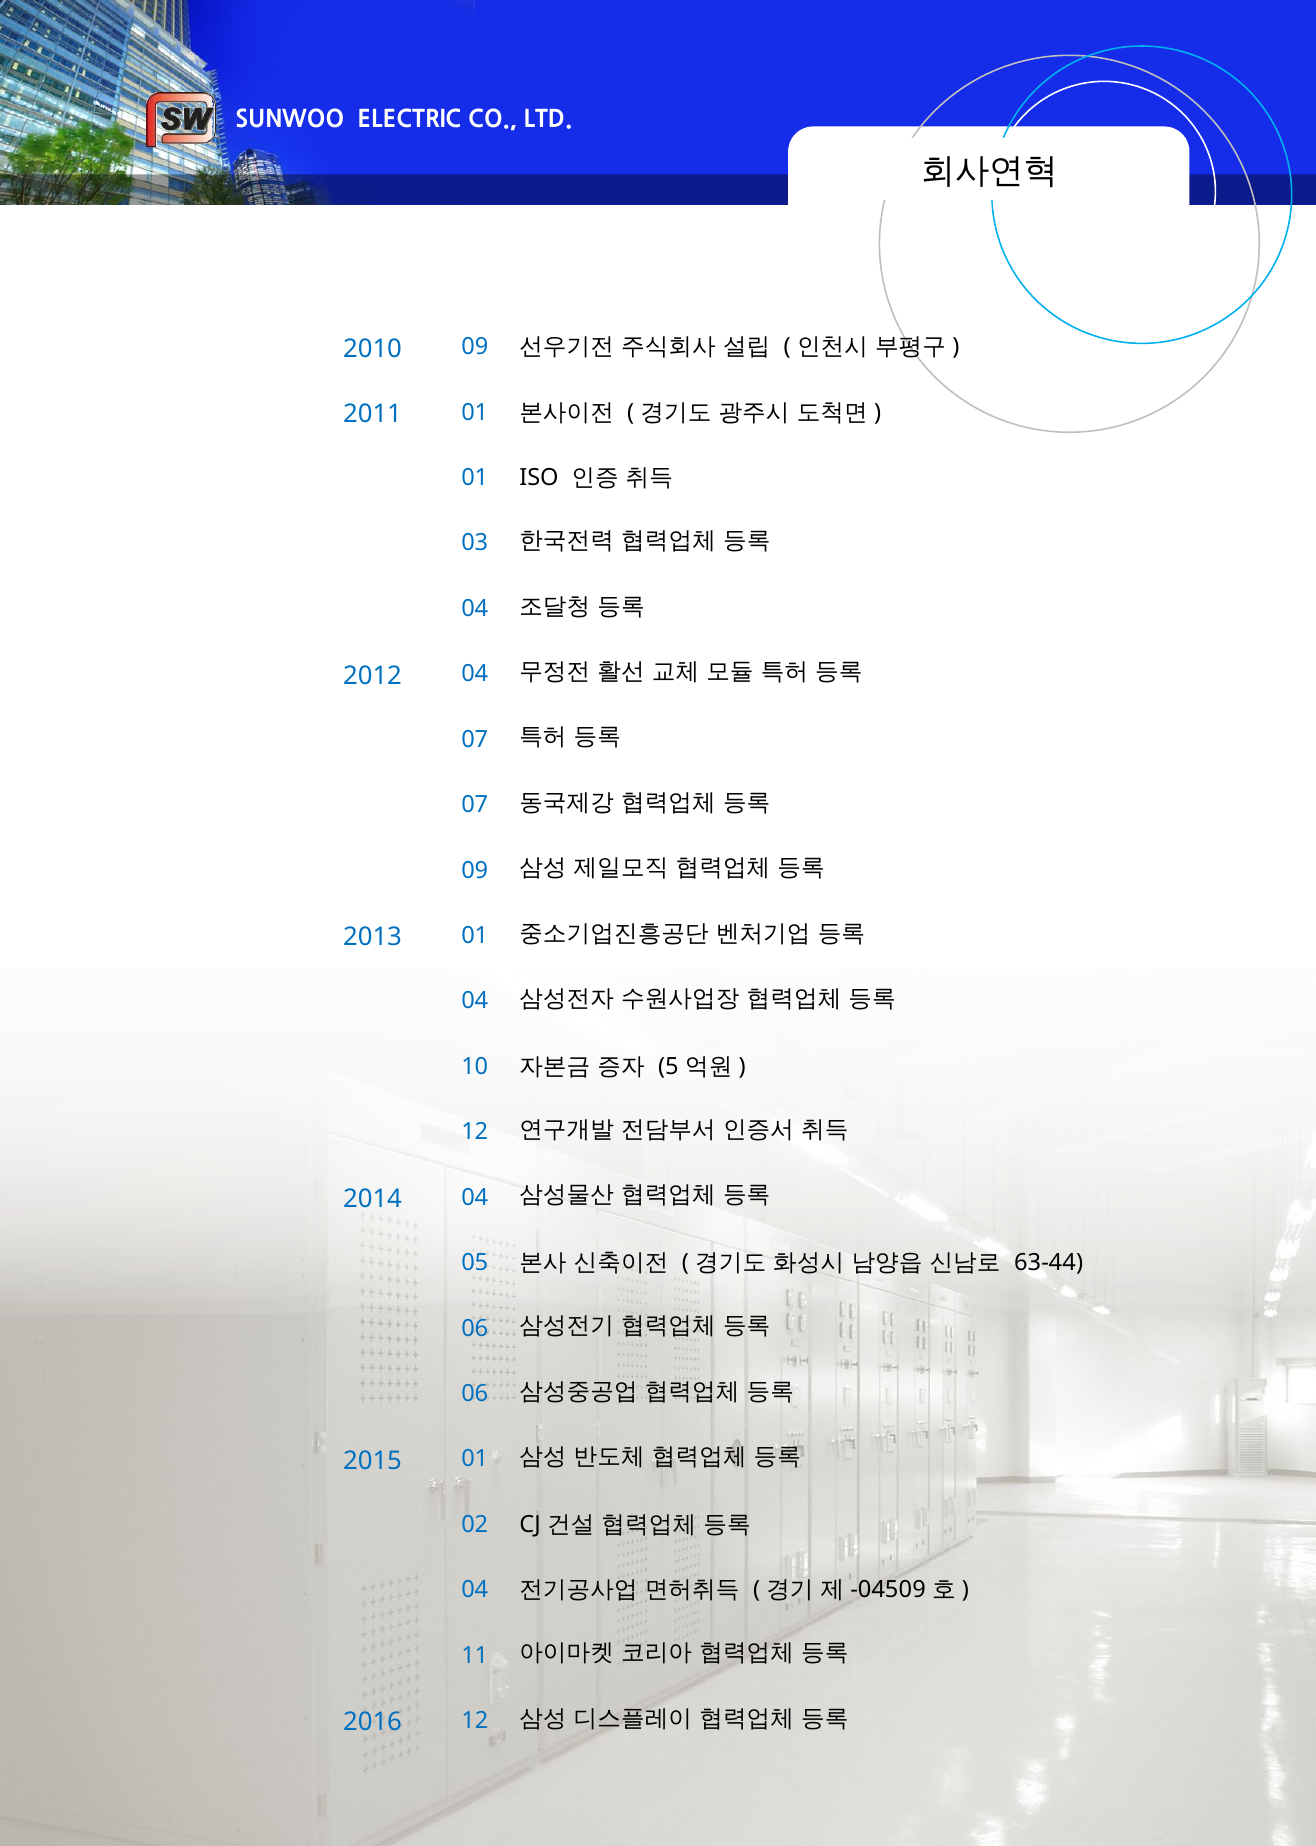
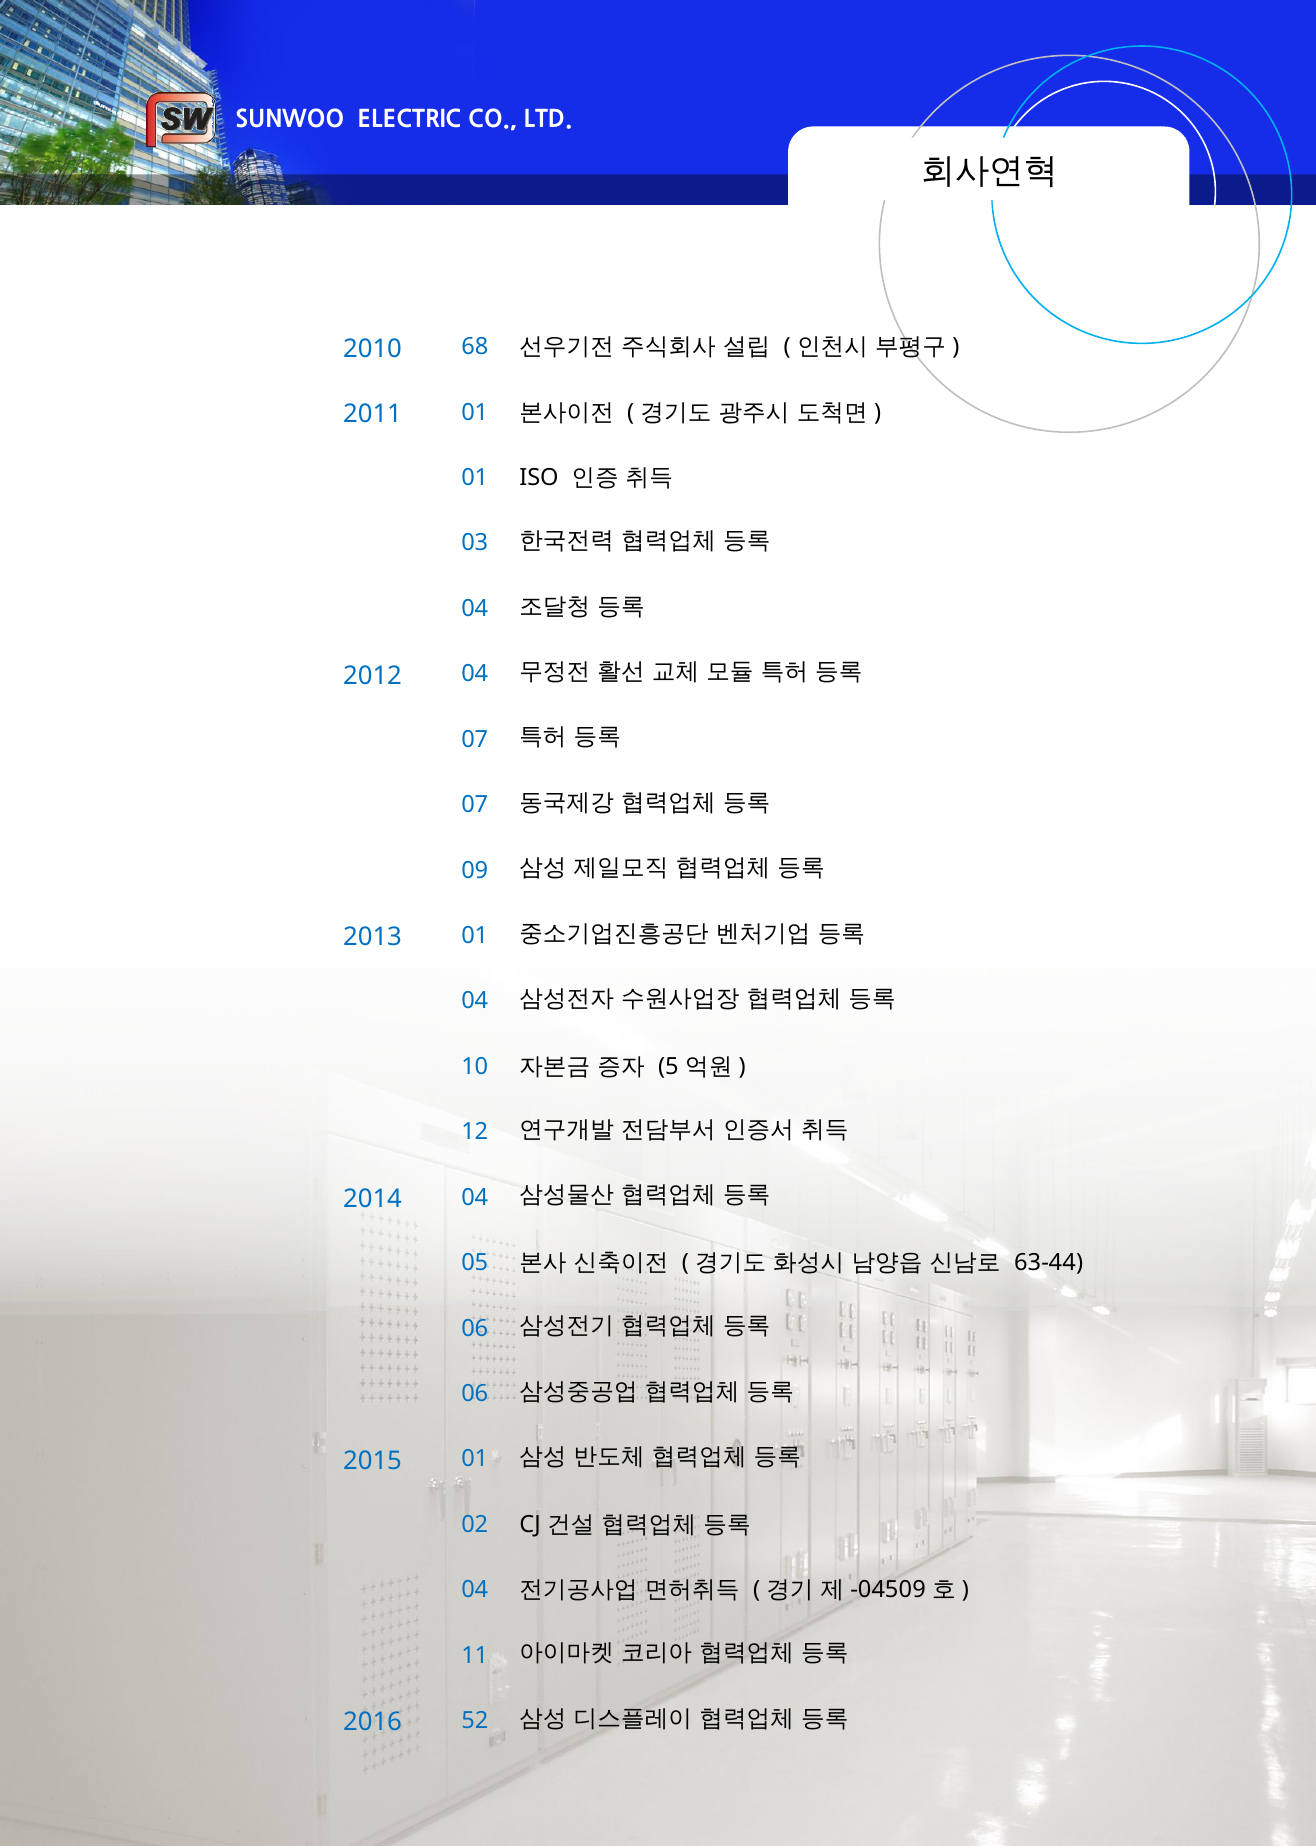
2010 09: 09 -> 68 (475, 347)
2016 12: 12 -> 52 (475, 1721)
